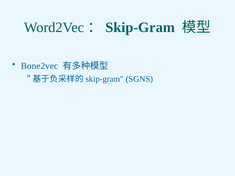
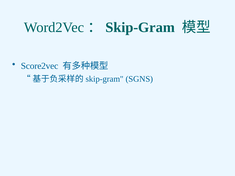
Bone2vec: Bone2vec -> Score2vec (40, 66)
